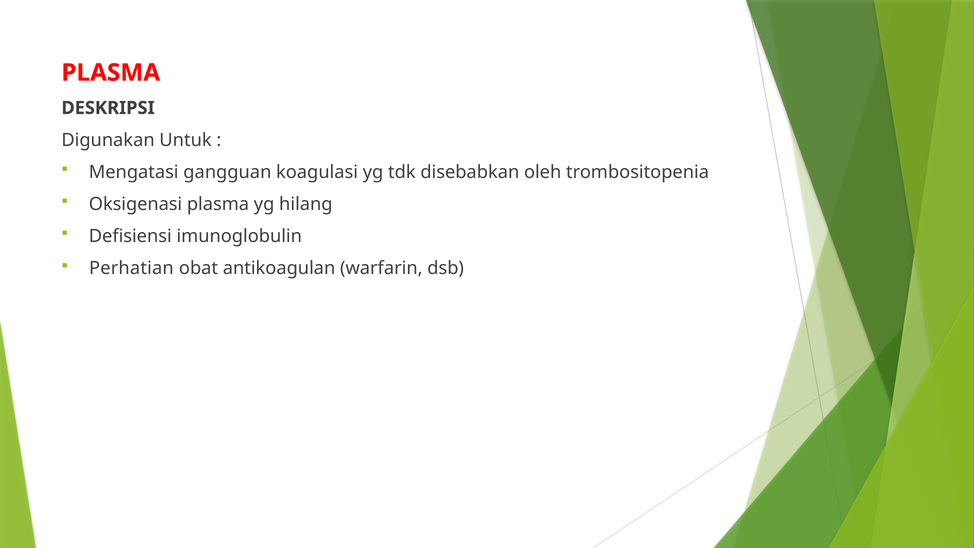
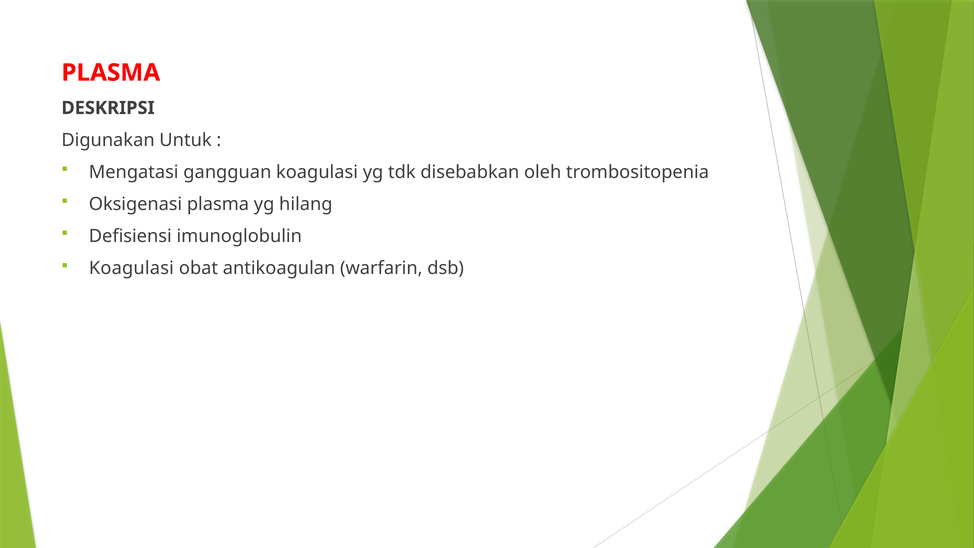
Perhatian: Perhatian -> Koagulasi (131, 268)
